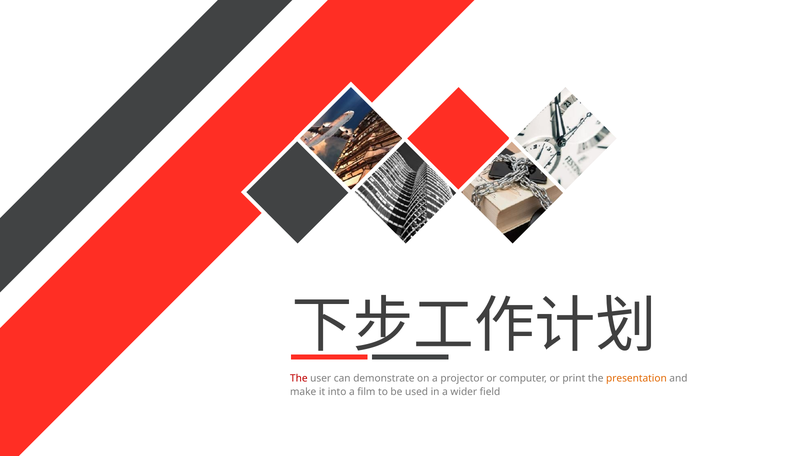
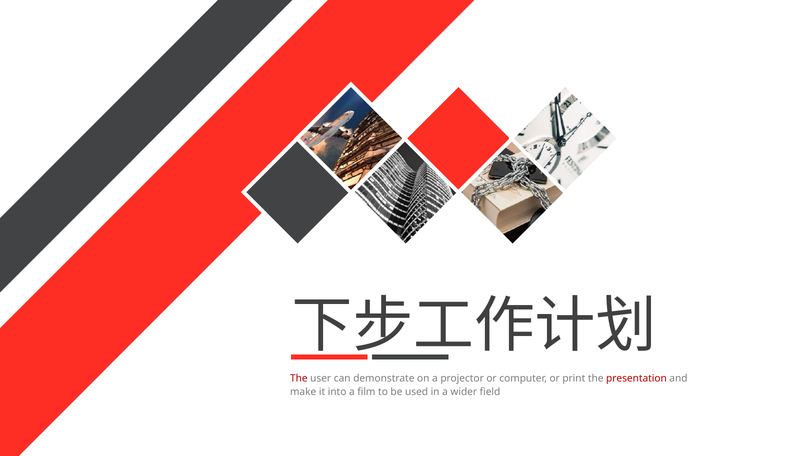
presentation colour: orange -> red (636, 378)
